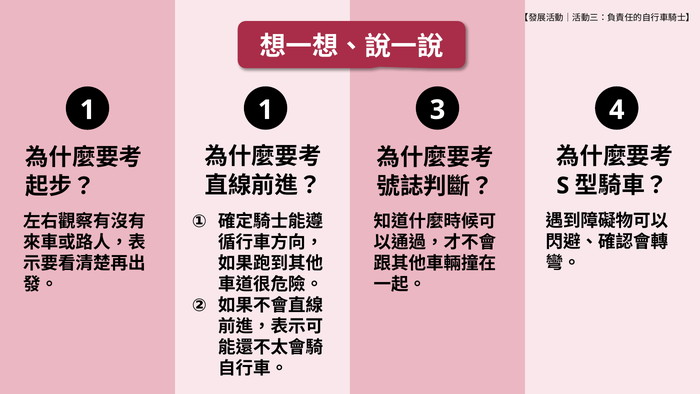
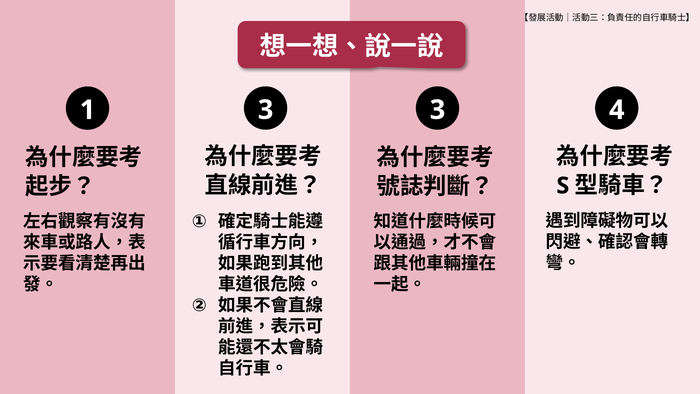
1 1: 1 -> 3 (266, 110)
